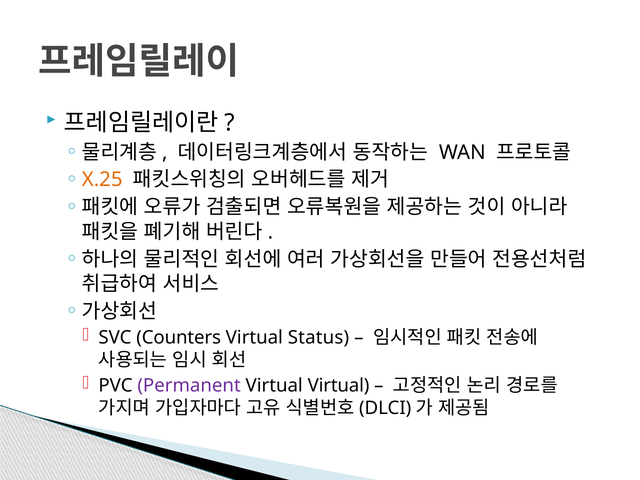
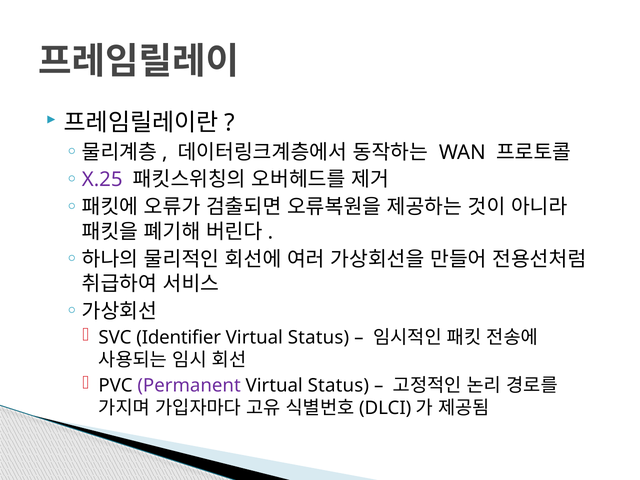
X.25 colour: orange -> purple (102, 180)
Counters: Counters -> Identifier (179, 338)
Virtual: Virtual -> Status (338, 386)
